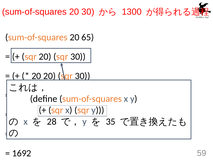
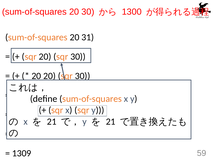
65: 65 -> 31 (88, 37)
28: 28 -> 21 (52, 121)
35: 35 -> 21 (111, 121)
1692: 1692 -> 1309 (22, 153)
